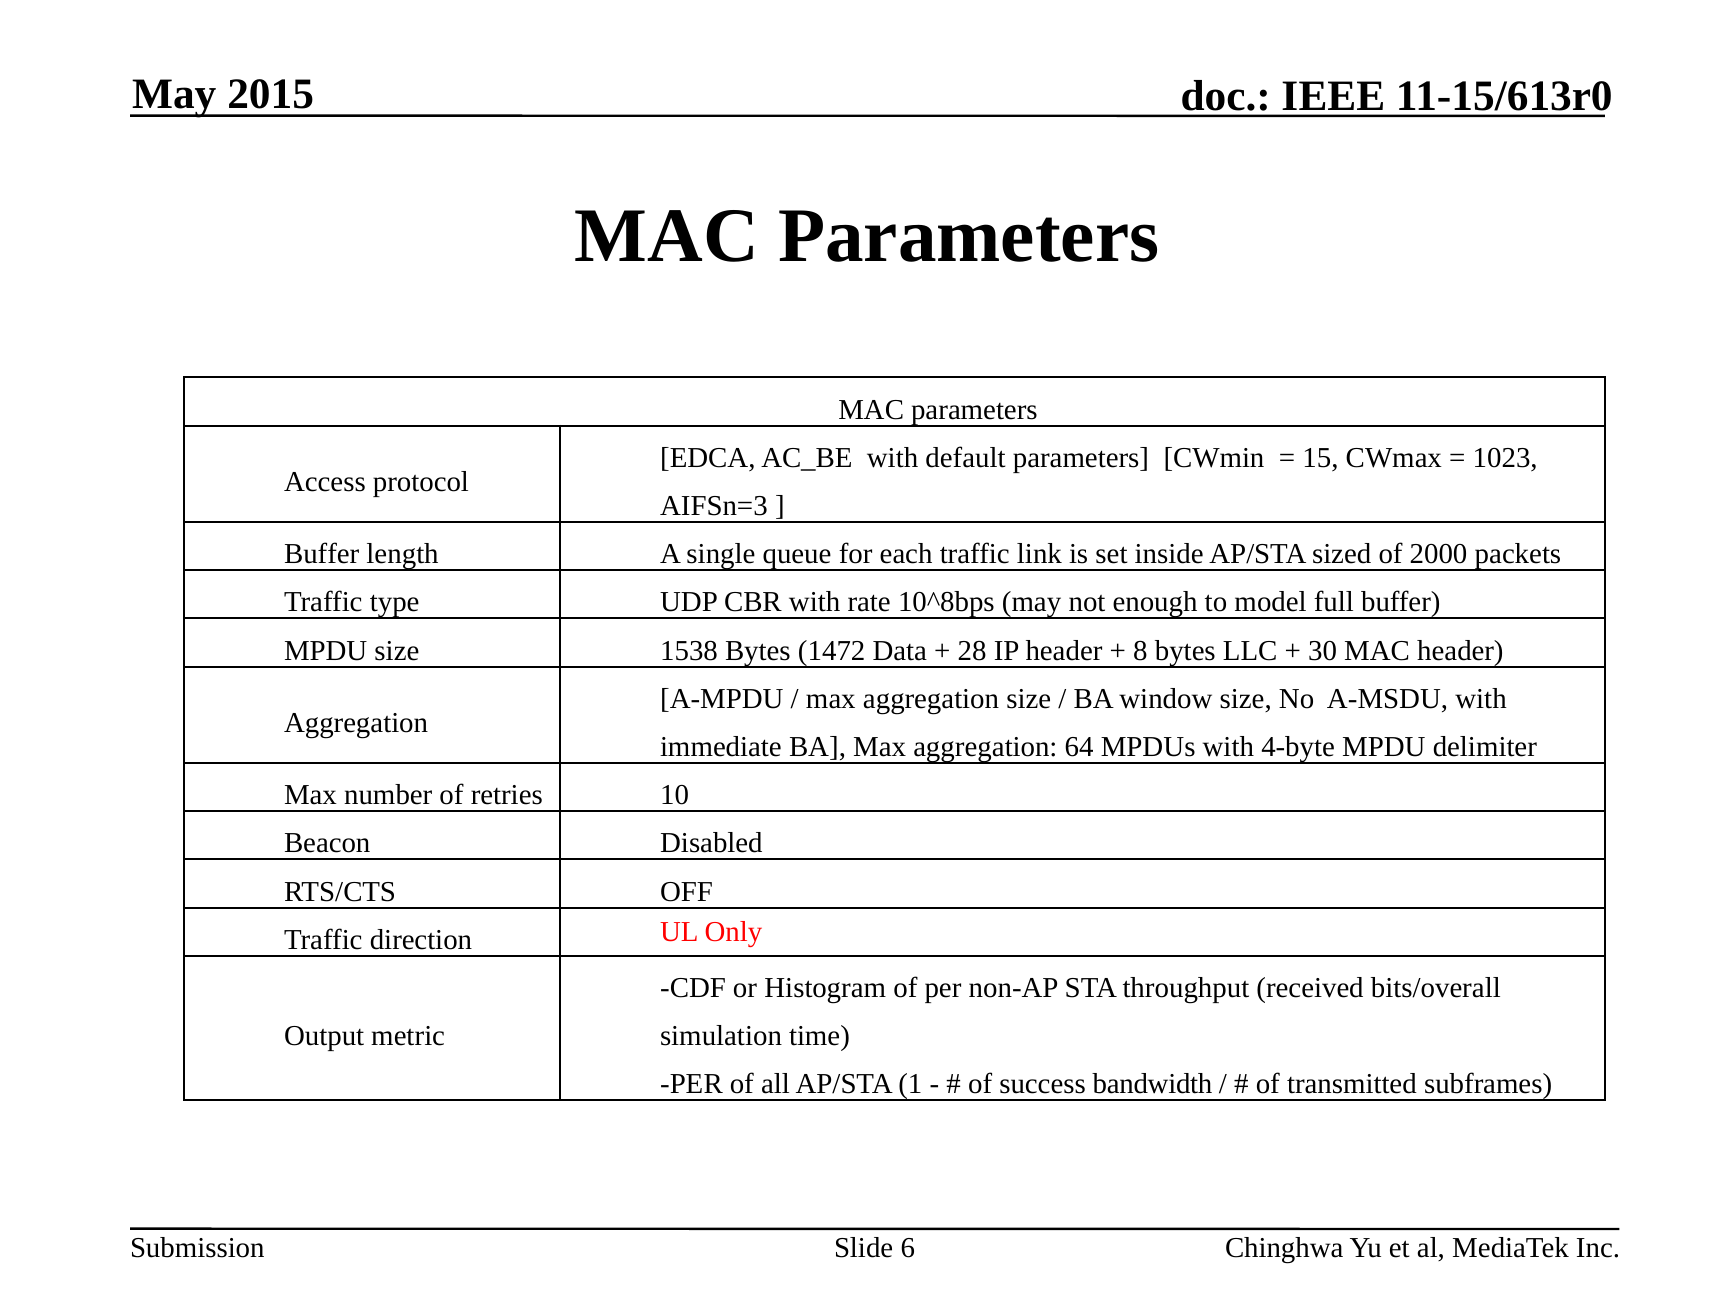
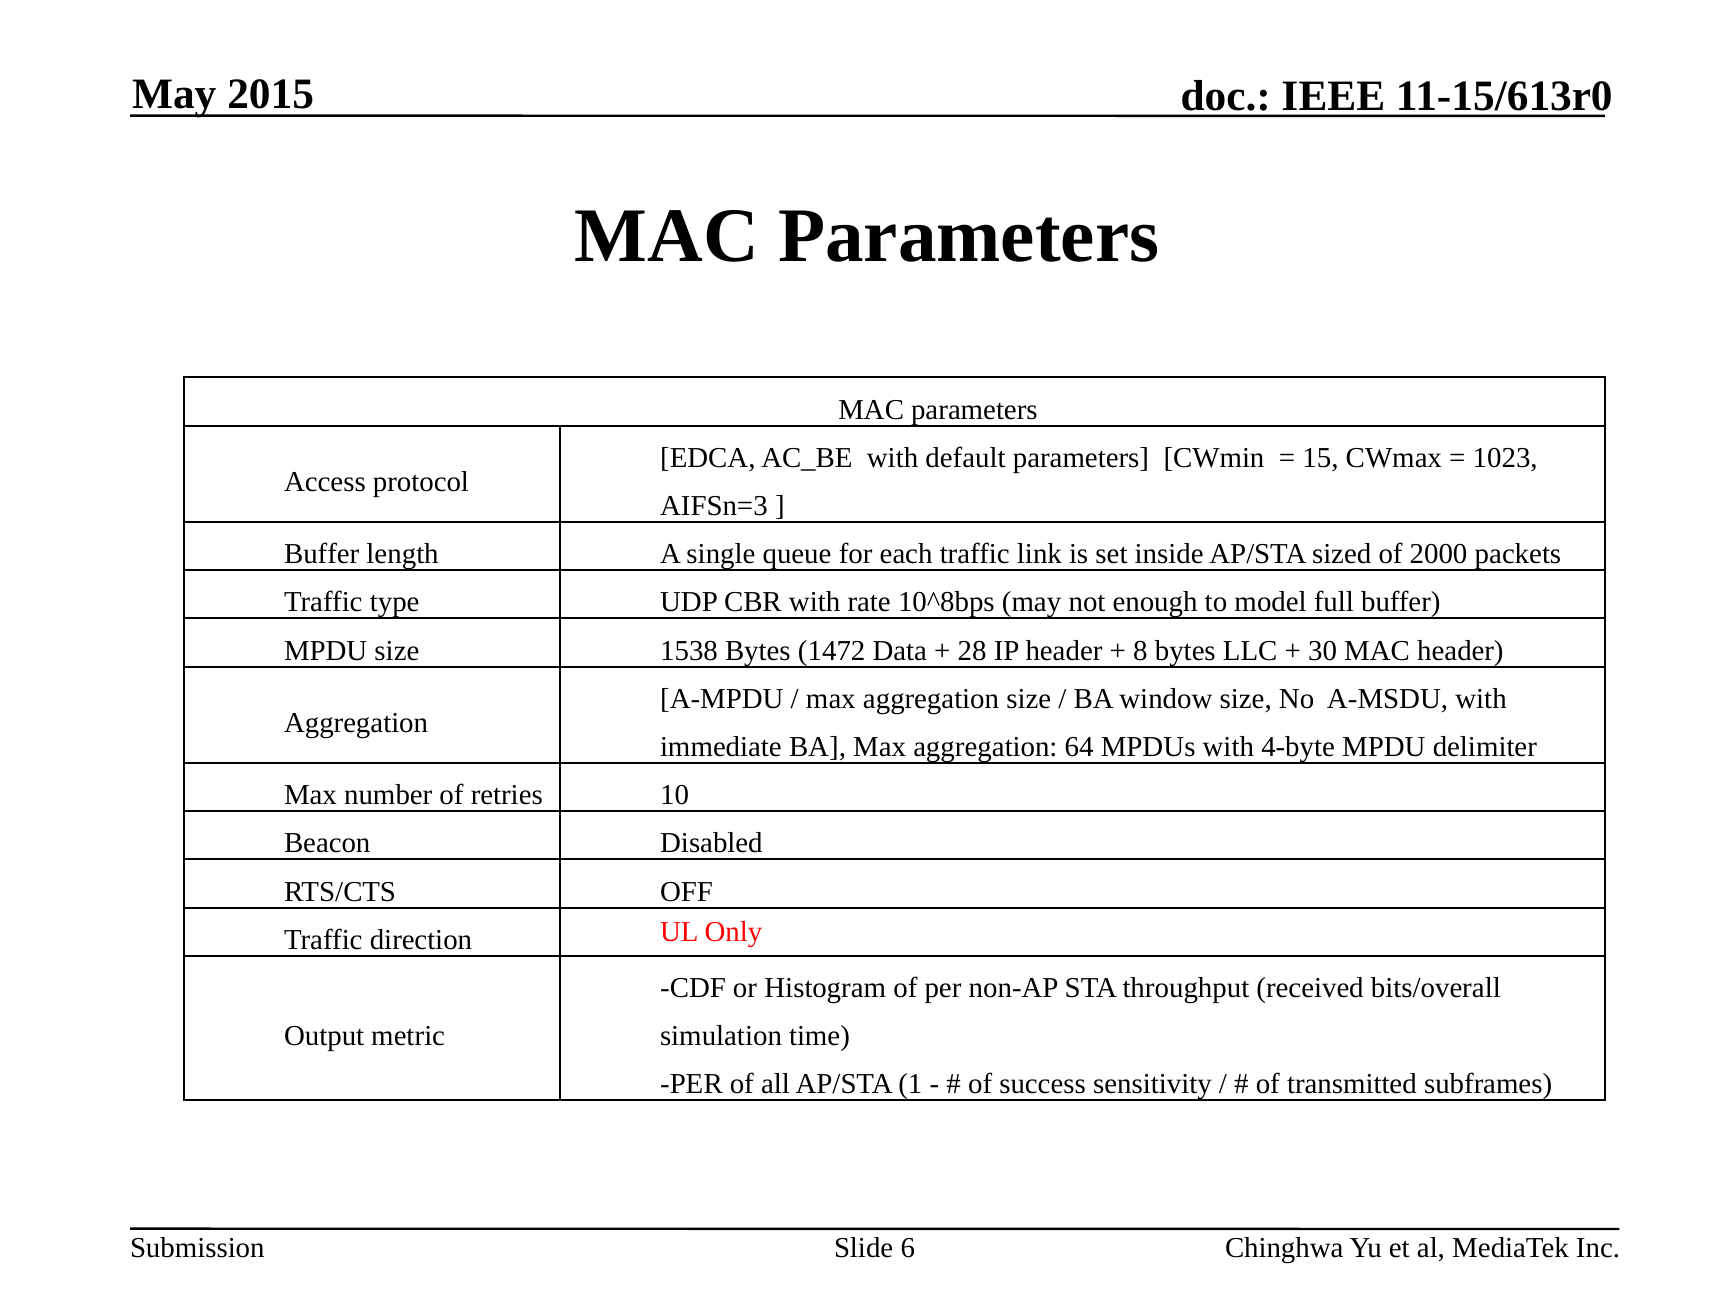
bandwidth: bandwidth -> sensitivity (1152, 1085)
